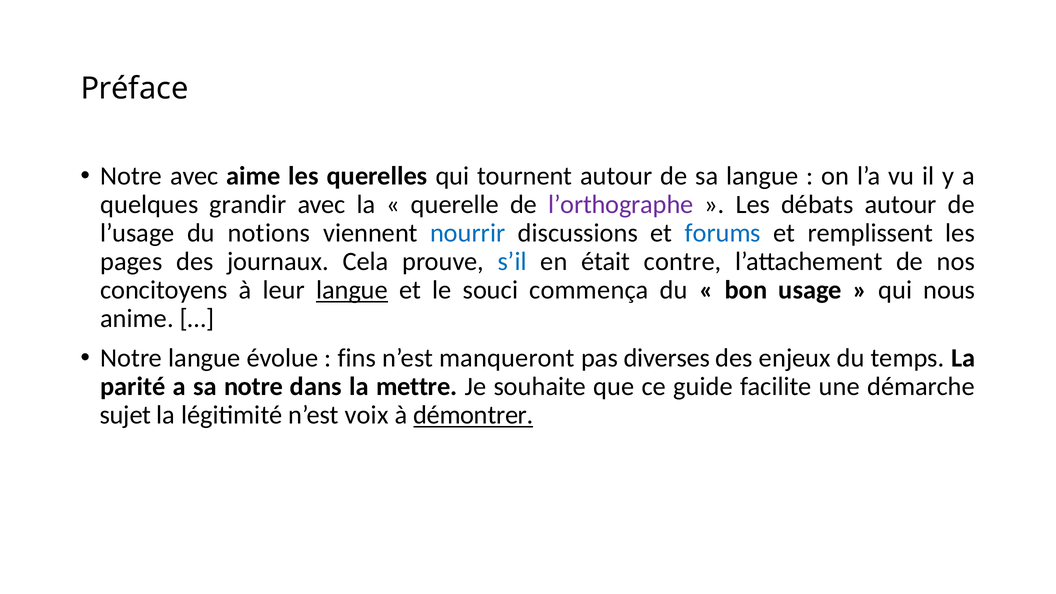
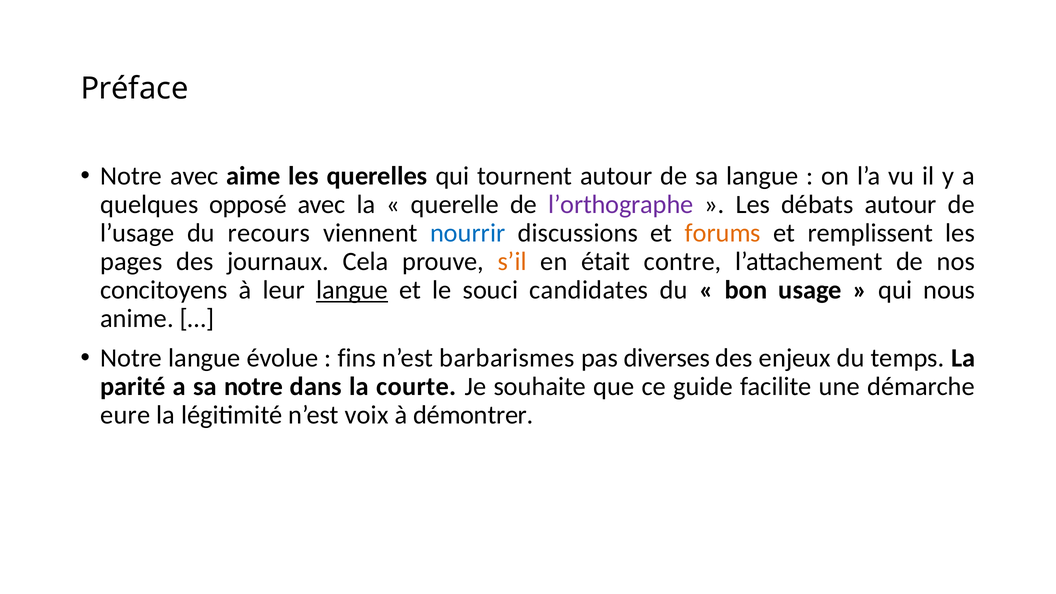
grandir: grandir -> opposé (248, 205)
notions: notions -> recours (269, 233)
forums colour: blue -> orange (723, 233)
s’il colour: blue -> orange (512, 262)
commença: commença -> candidates (589, 290)
manqueront: manqueront -> barbarismes (507, 358)
mettre: mettre -> courte (416, 387)
sujet: sujet -> eure (125, 415)
démontrer underline: present -> none (473, 415)
